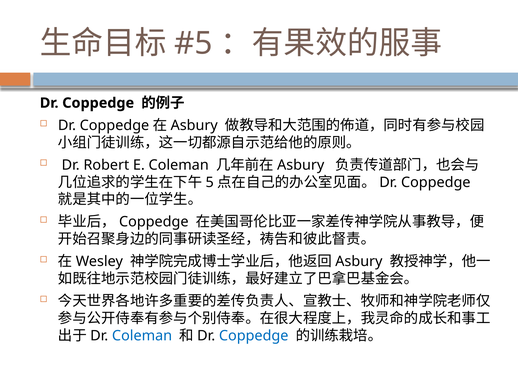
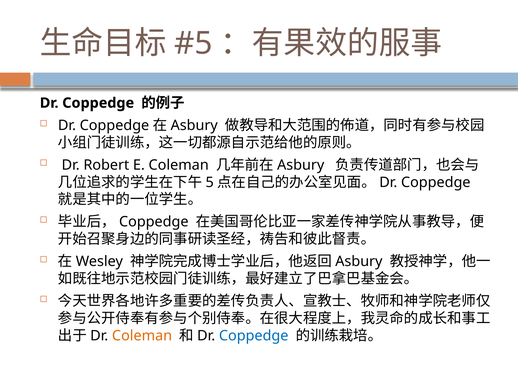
Coleman colour: blue -> orange (142, 335)
